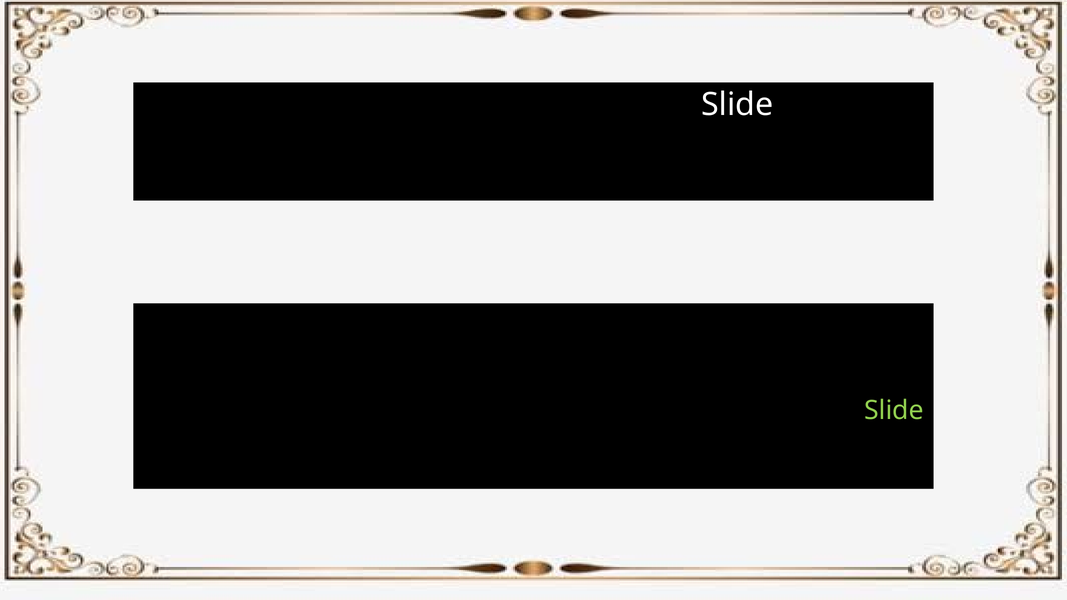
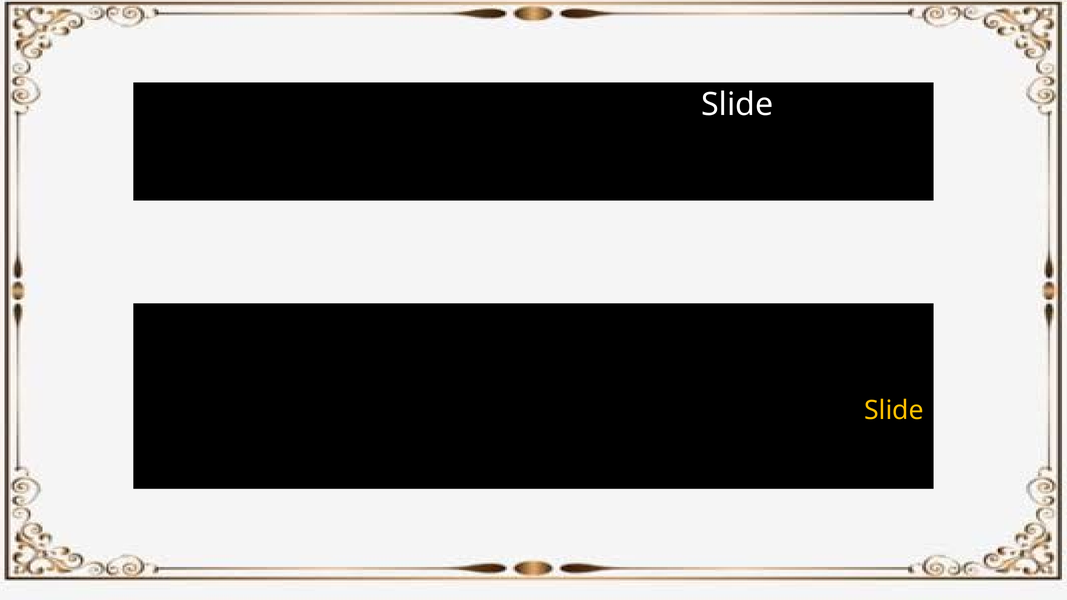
Slide colour: light green -> yellow (894, 410)
